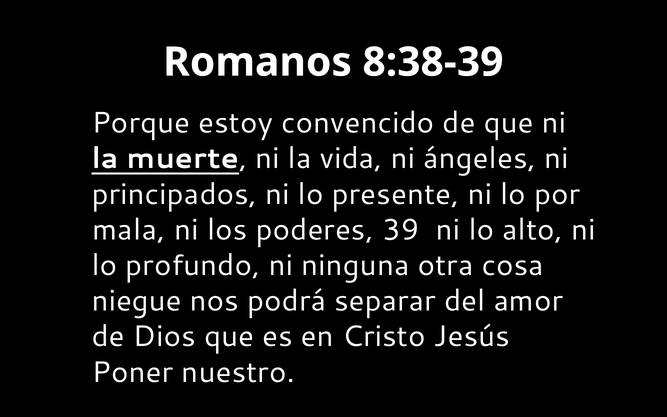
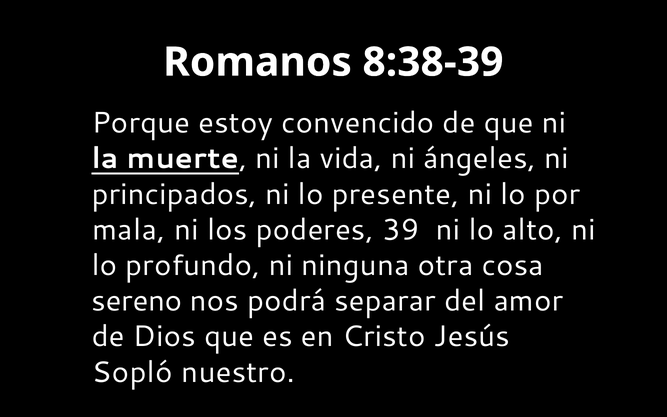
niegue: niegue -> sereno (137, 301)
Poner: Poner -> Sopló (132, 372)
